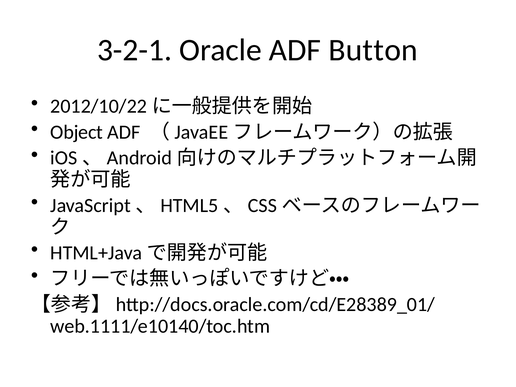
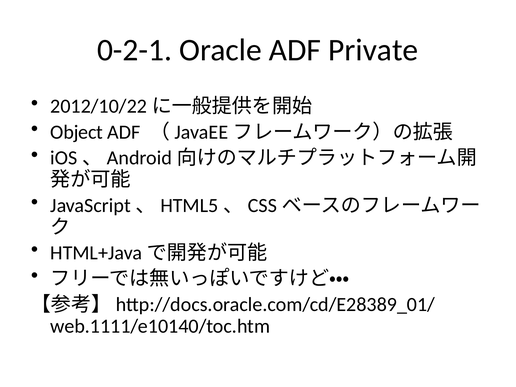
3-2-1: 3-2-1 -> 0-2-1 (135, 50)
Button: Button -> Private (373, 50)
